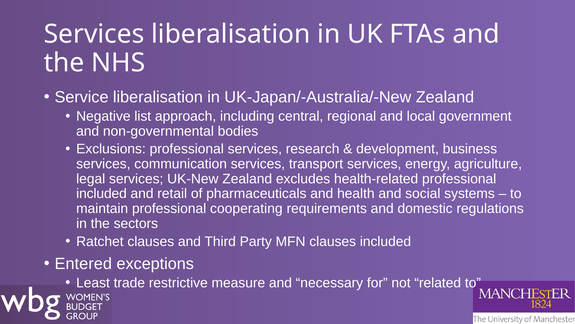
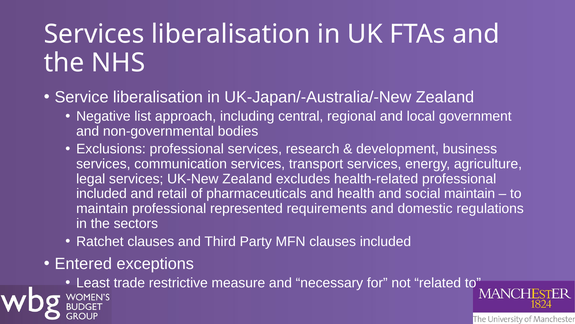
social systems: systems -> maintain (470, 193)
cooperating: cooperating -> represented (246, 208)
